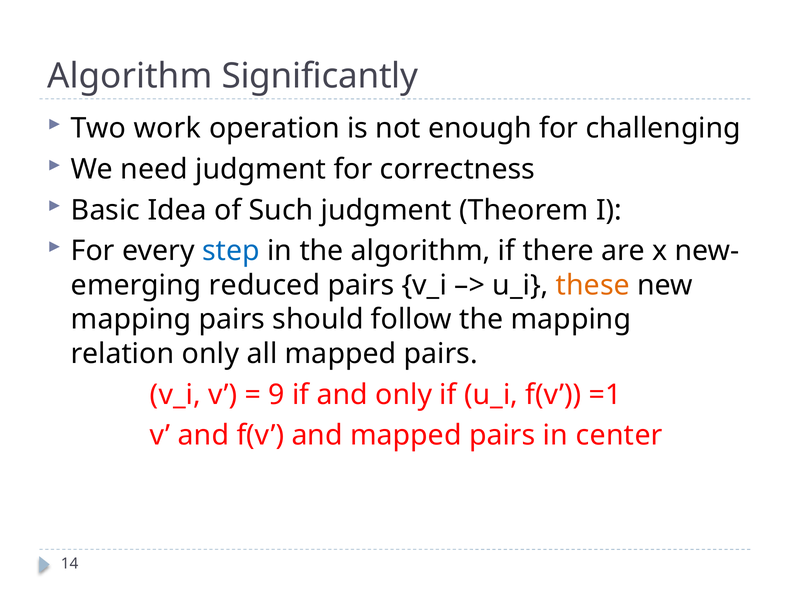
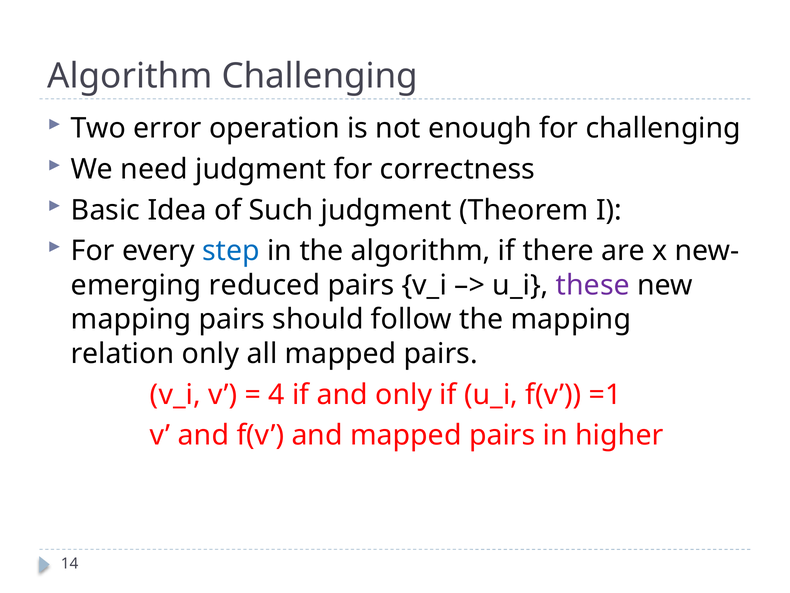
Algorithm Significantly: Significantly -> Challenging (320, 76)
work: work -> error (167, 128)
these colour: orange -> purple (593, 285)
9: 9 -> 4 (277, 394)
center: center -> higher (619, 435)
